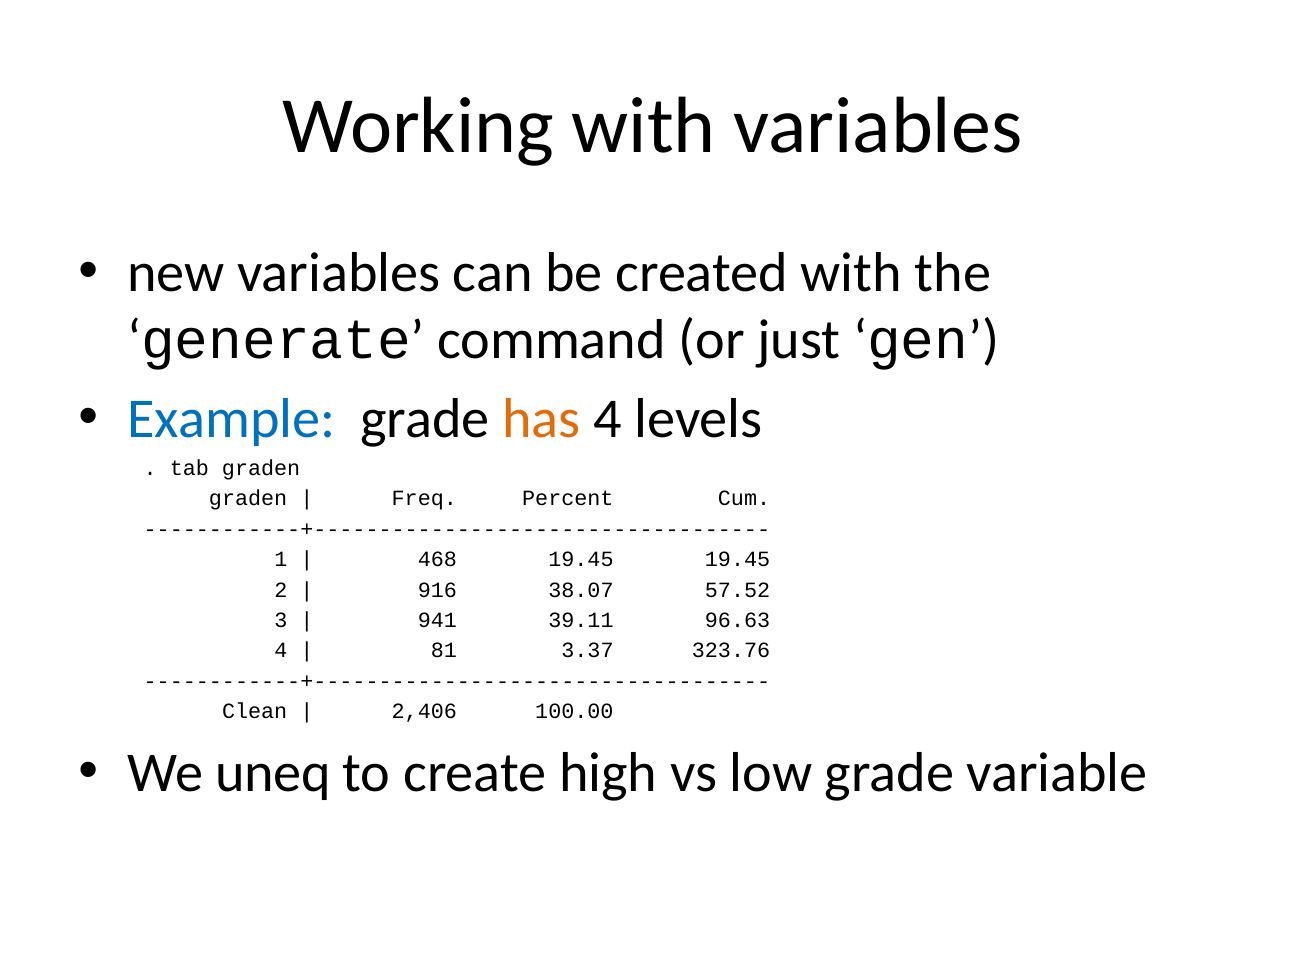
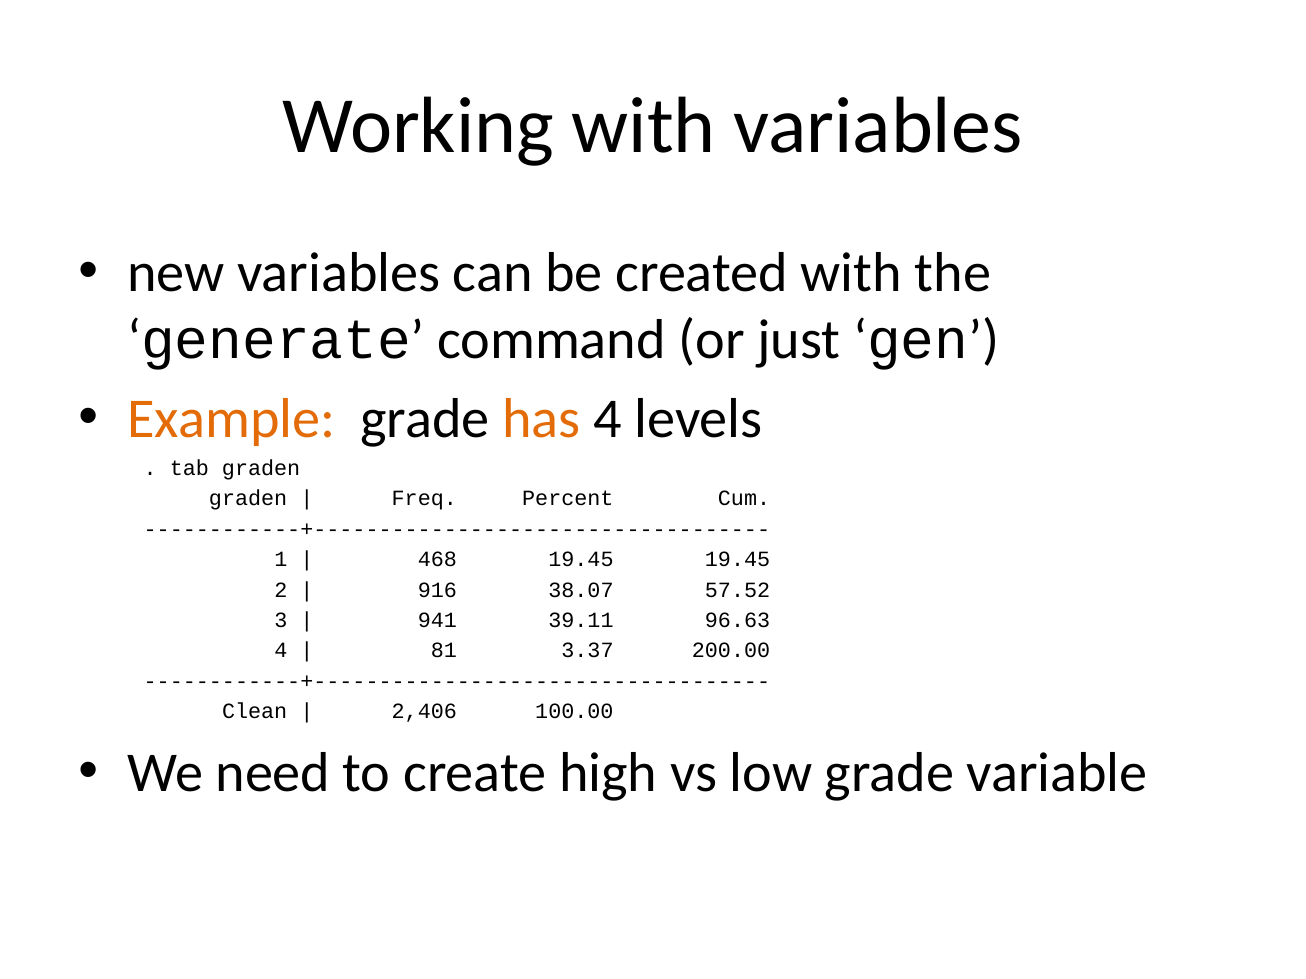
Example colour: blue -> orange (231, 419)
323.76: 323.76 -> 200.00 (731, 651)
uneq: uneq -> need (273, 773)
